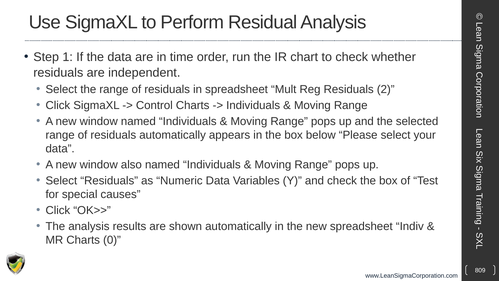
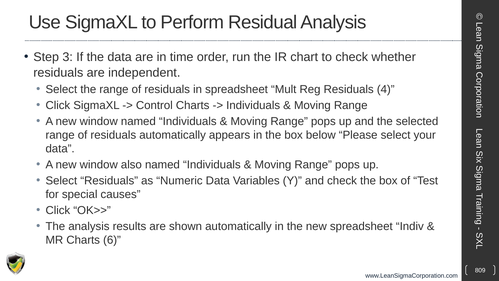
1: 1 -> 3 (68, 57)
2: 2 -> 4 (386, 89)
0: 0 -> 6 (112, 240)
